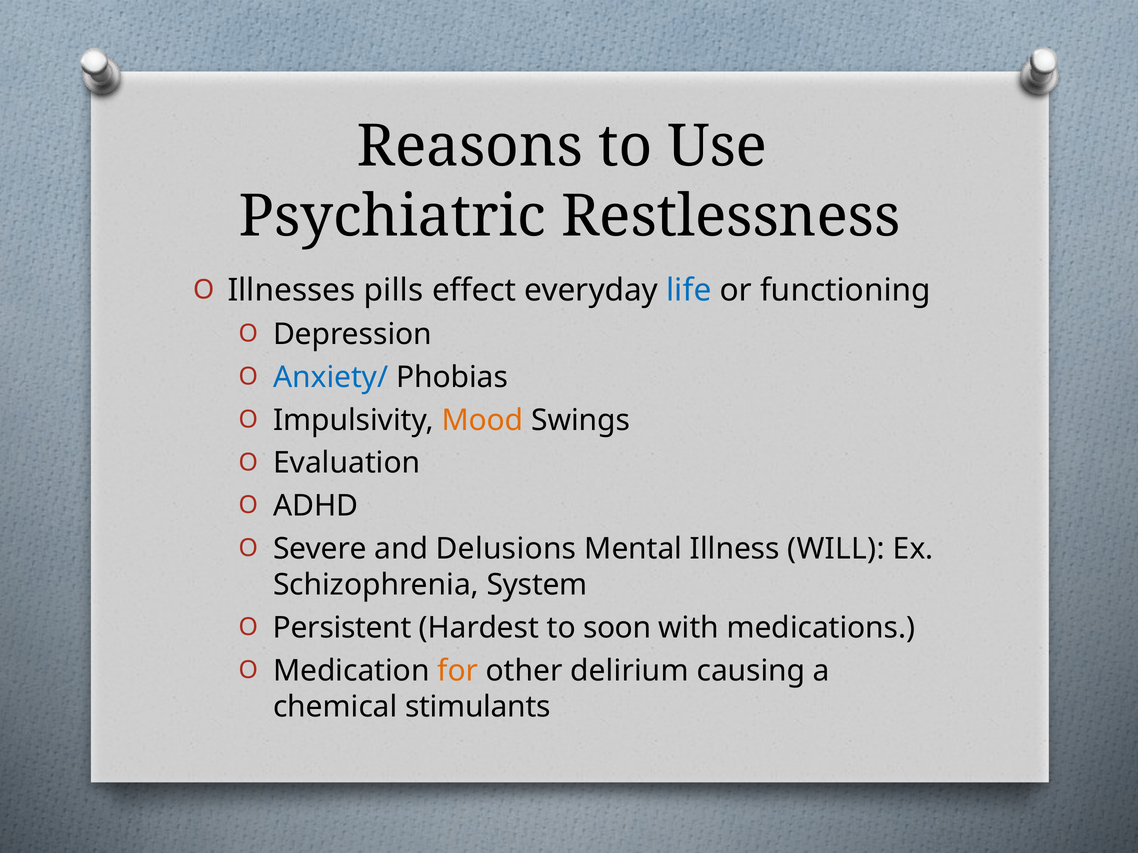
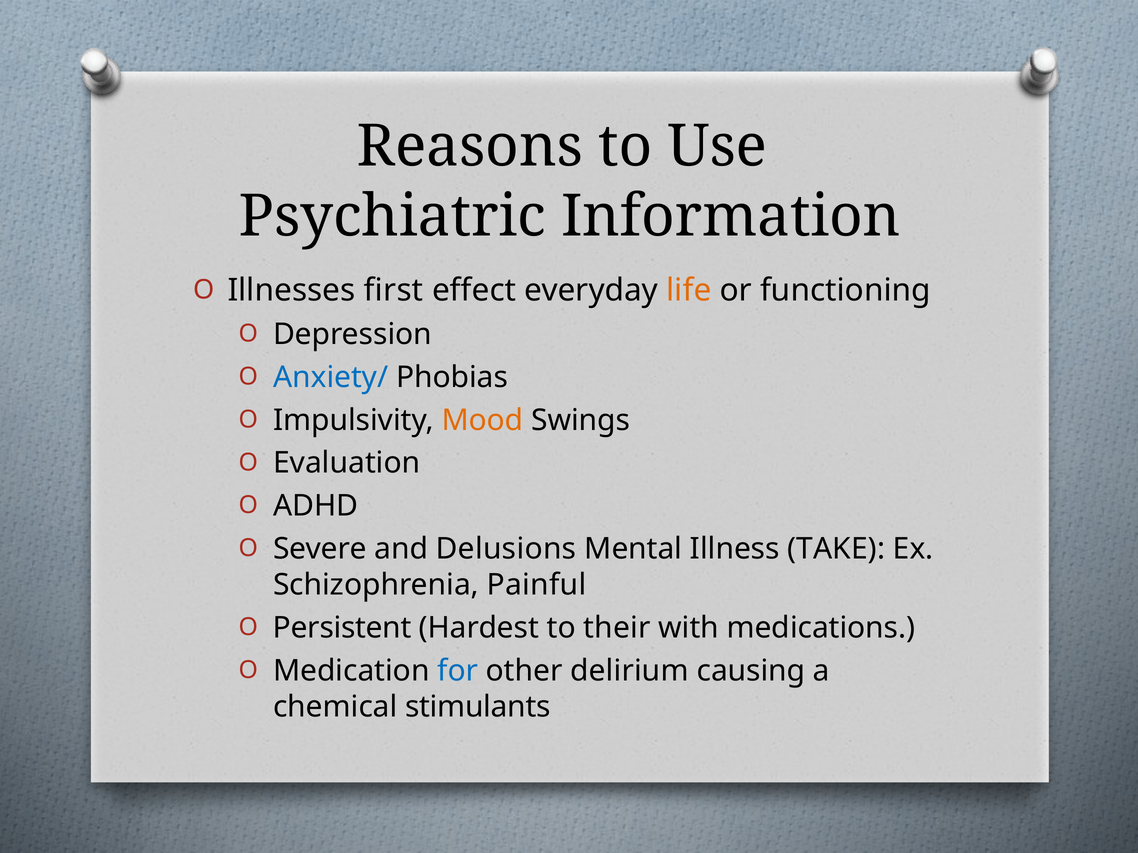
Restlessness: Restlessness -> Information (731, 217)
pills: pills -> first (393, 291)
life colour: blue -> orange (689, 291)
WILL: WILL -> TAKE (836, 549)
System: System -> Painful (537, 585)
soon: soon -> their (617, 628)
for colour: orange -> blue (458, 671)
